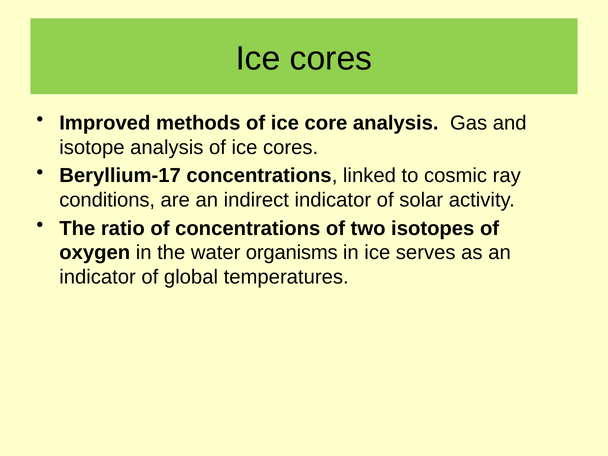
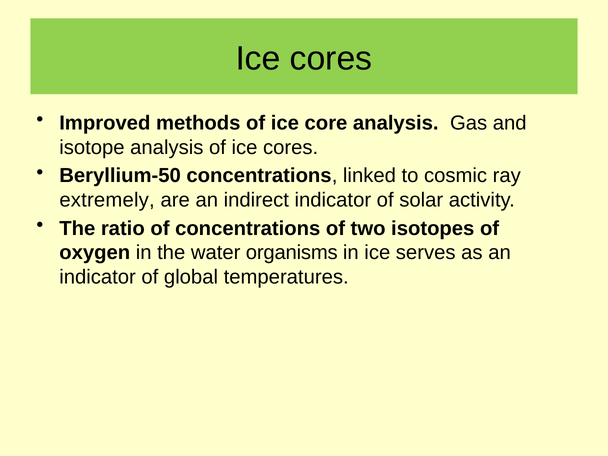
Beryllium-17: Beryllium-17 -> Beryllium-50 (120, 176)
conditions: conditions -> extremely (107, 200)
